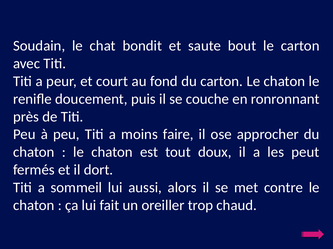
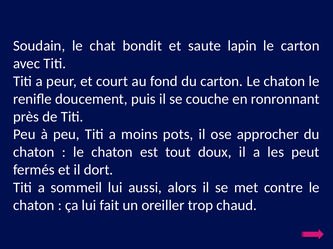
bout: bout -> lapin (242, 46)
faire: faire -> pots (178, 135)
